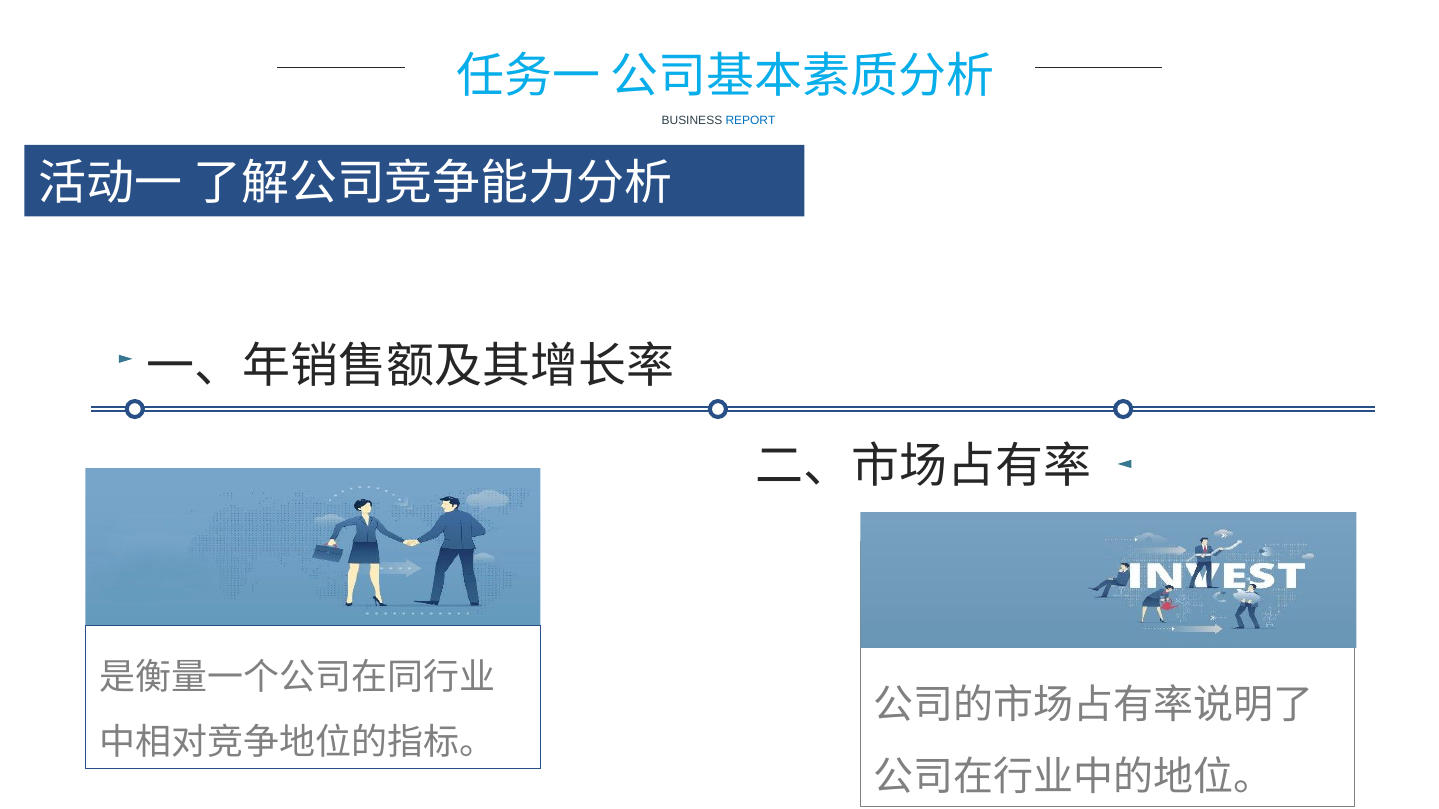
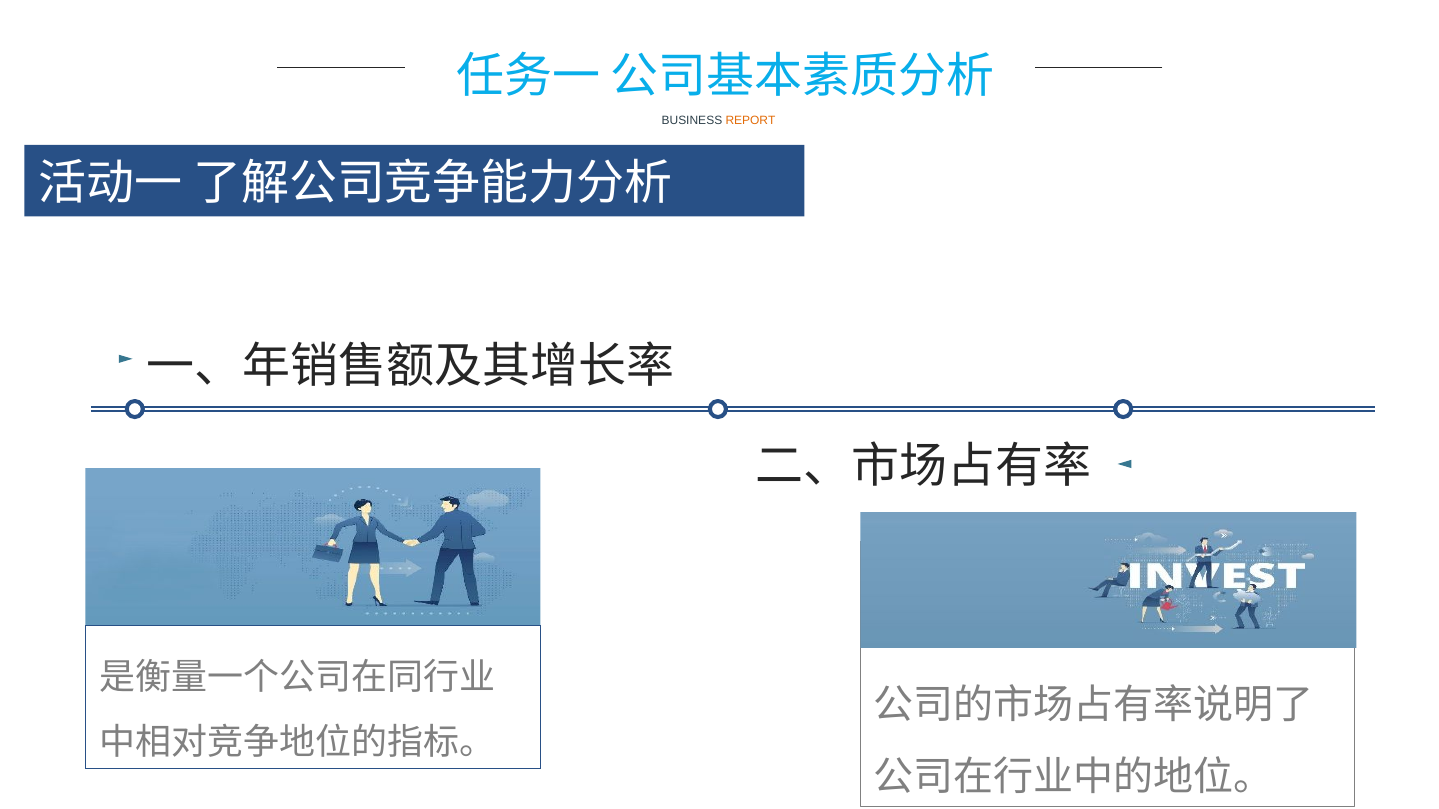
REPORT colour: blue -> orange (750, 120)
